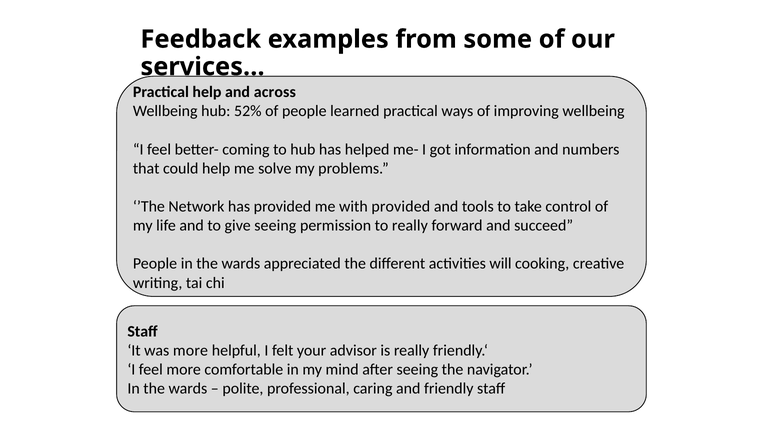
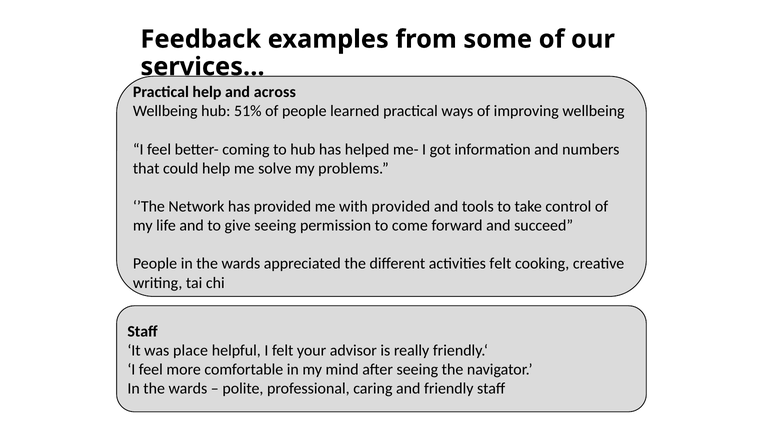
52%: 52% -> 51% (248, 111)
to really: really -> come (410, 226)
activities will: will -> felt (500, 264)
was more: more -> place (190, 350)
